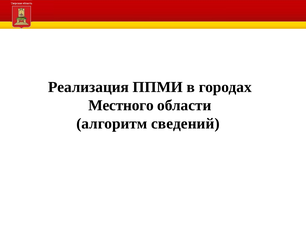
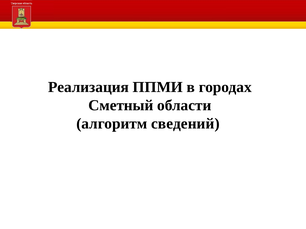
Местного: Местного -> Сметный (121, 106)
